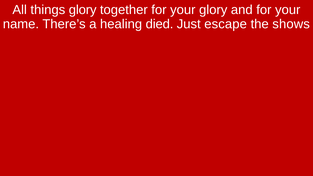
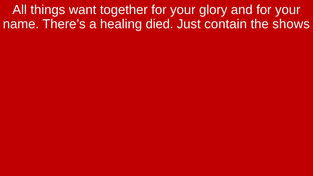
things glory: glory -> want (83, 10)
escape: escape -> contain (226, 24)
